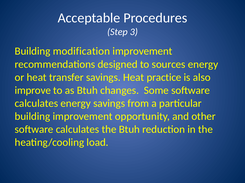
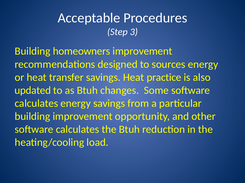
modification: modification -> homeowners (82, 51)
improve: improve -> updated (33, 91)
